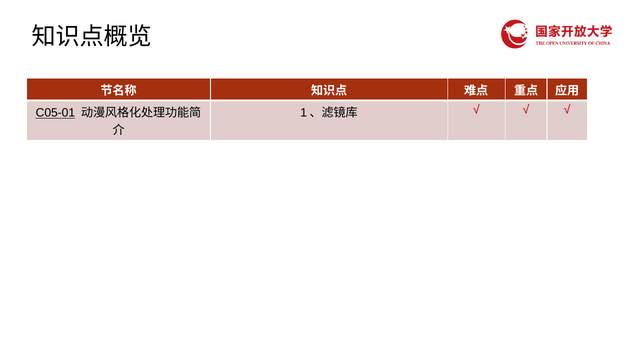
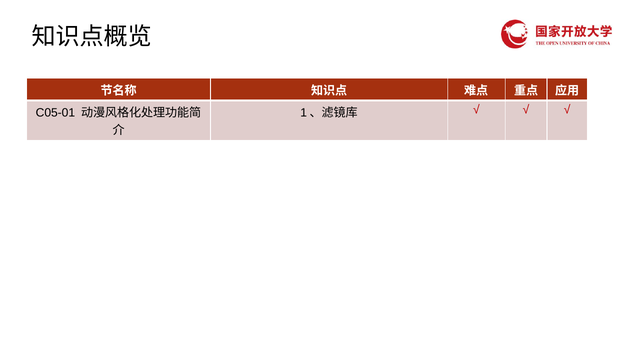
C05-01 underline: present -> none (55, 113)
